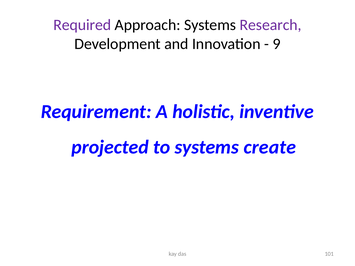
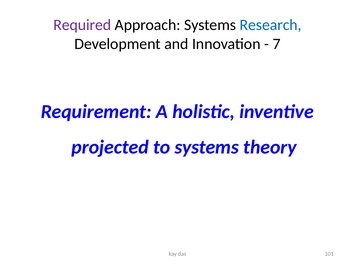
Research colour: purple -> blue (271, 25)
9: 9 -> 7 (277, 44)
create: create -> theory (270, 147)
